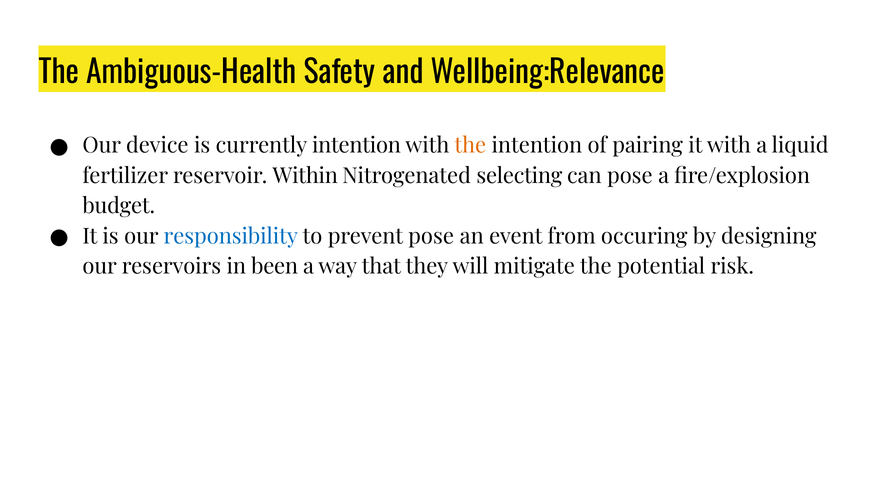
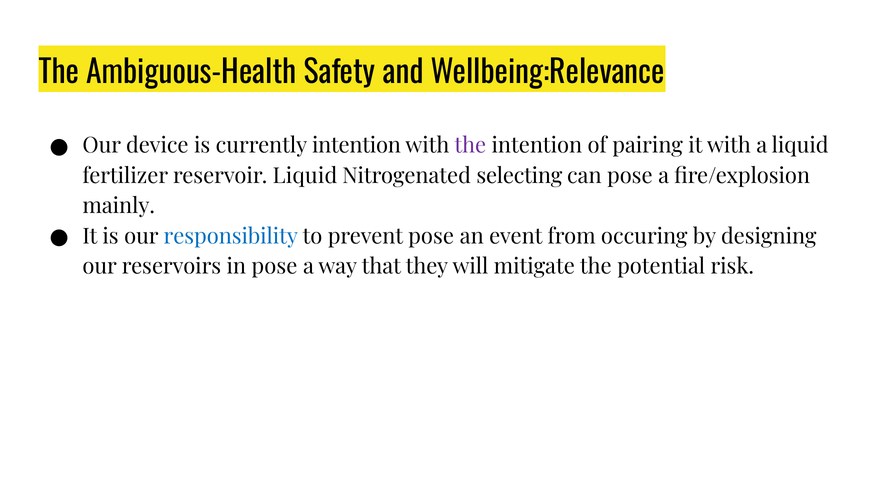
the colour: orange -> purple (470, 146)
reservoir Within: Within -> Liquid (305, 176)
budget: budget -> mainly (119, 206)
in been: been -> pose (274, 266)
